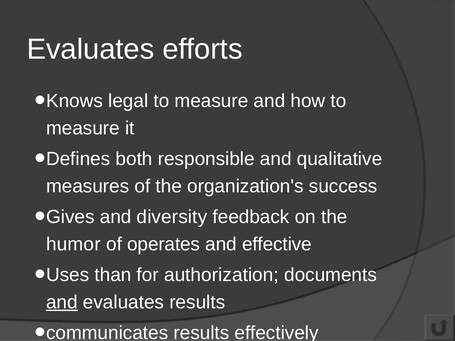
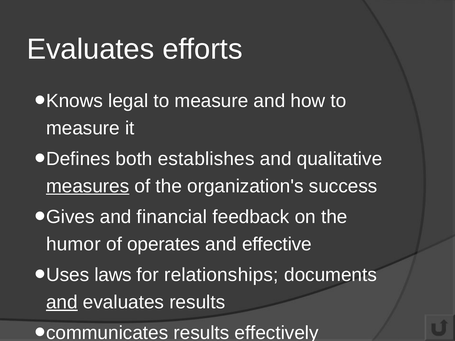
responsible: responsible -> establishes (206, 159)
measures underline: none -> present (88, 186)
diversity: diversity -> financial (172, 217)
than: than -> laws (113, 275)
authorization: authorization -> relationships (221, 275)
